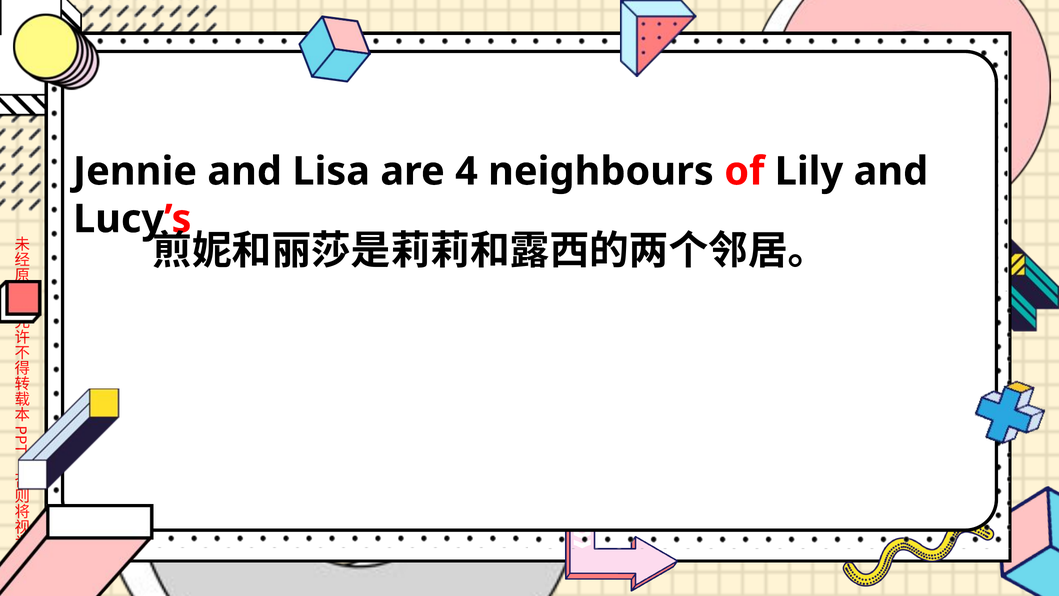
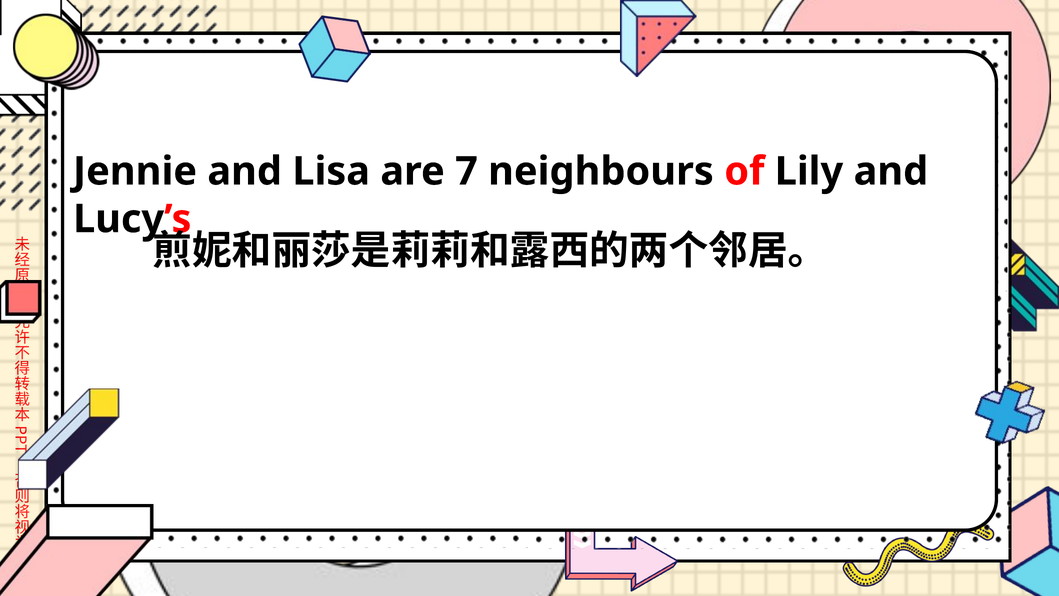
4: 4 -> 7 (466, 171)
